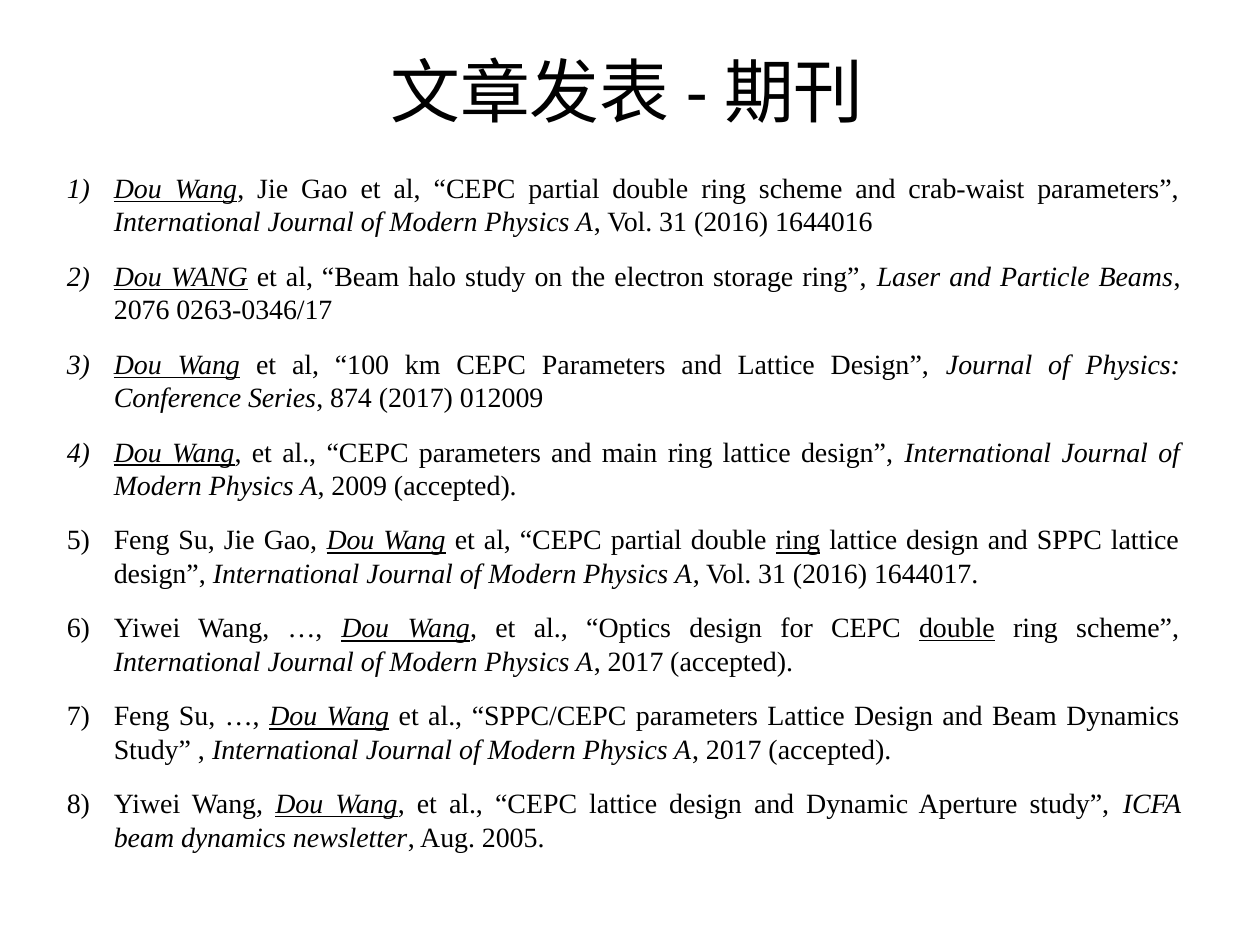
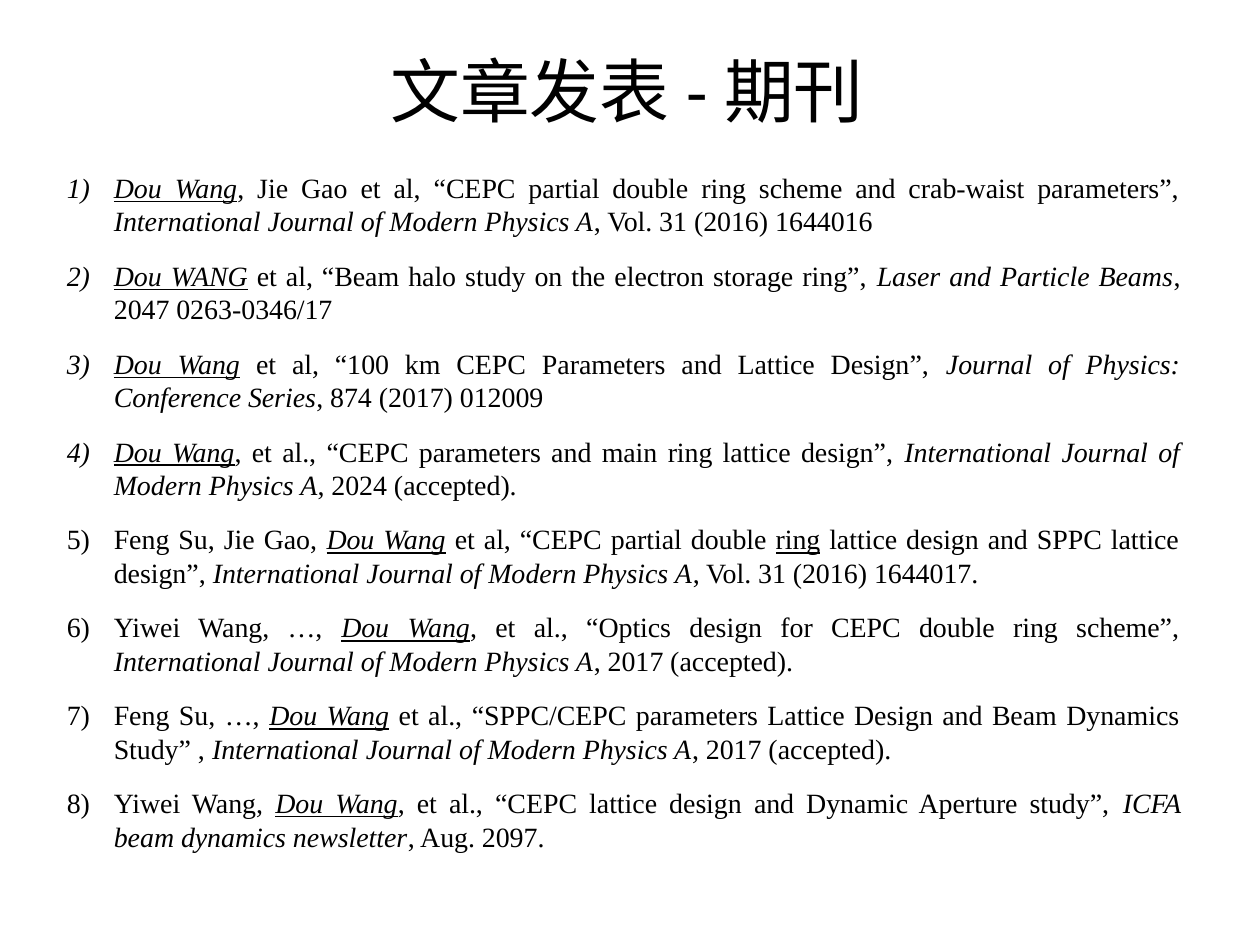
2076: 2076 -> 2047 (142, 311)
2009: 2009 -> 2024 (359, 487)
double underline: present -> none (957, 629)
2005: 2005 -> 2097 (513, 838)
